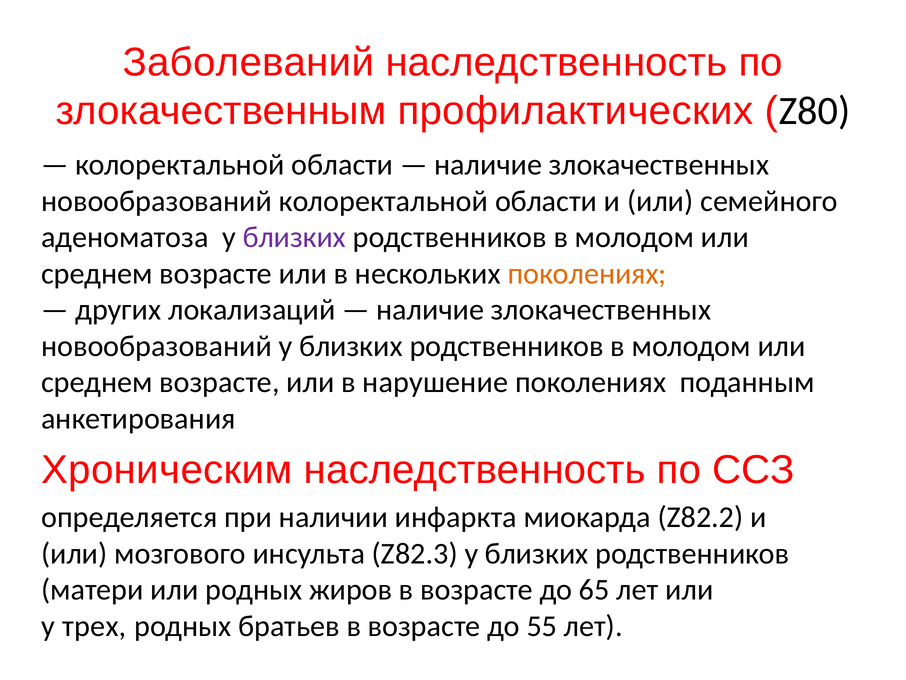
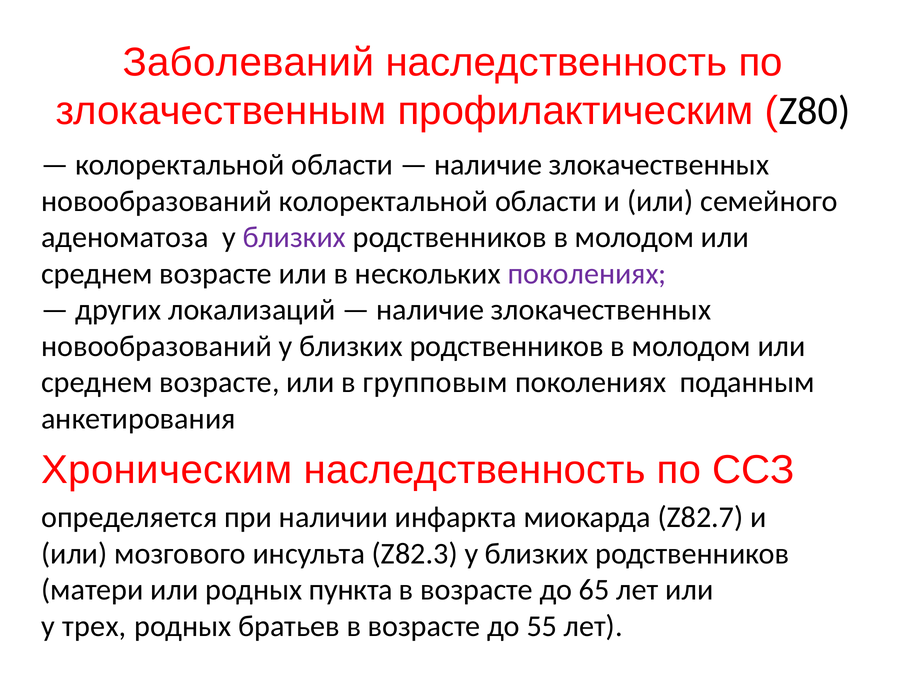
профилактических: профилактических -> профилактическим (576, 111)
поколениях colour: orange -> purple (587, 273)
нарушение: нарушение -> групповым (435, 382)
Z82.2: Z82.2 -> Z82.7 (700, 517)
жиров: жиров -> пункта (351, 590)
